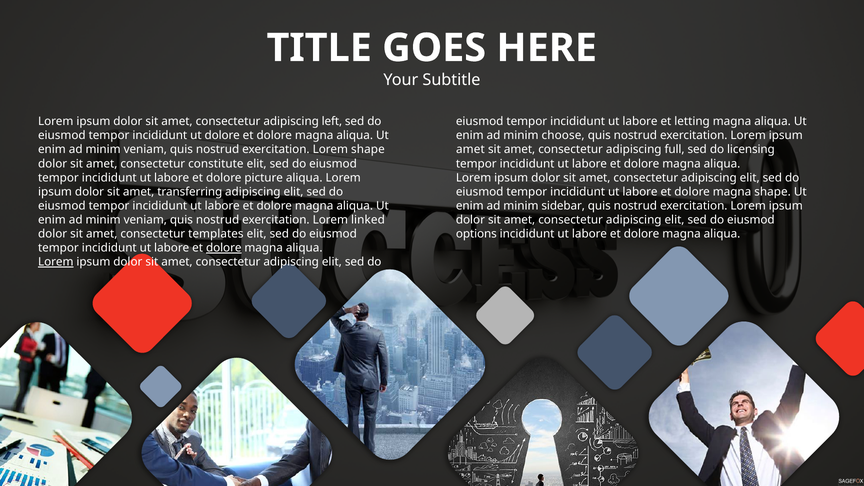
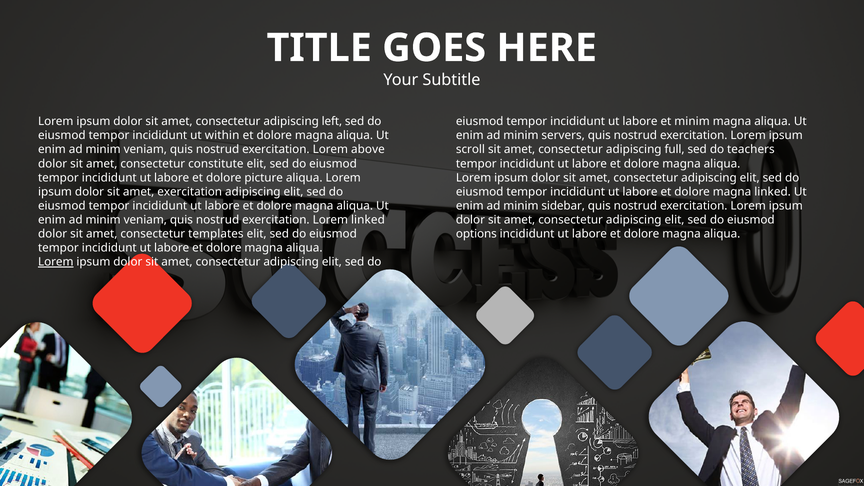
et letting: letting -> minim (692, 121)
ut dolore: dolore -> within (222, 136)
choose: choose -> servers (563, 136)
Lorem shape: shape -> above (368, 150)
amet: amet -> scroll (470, 150)
licensing: licensing -> teachers (751, 150)
amet transferring: transferring -> exercitation (190, 192)
magna shape: shape -> linked (773, 192)
dolore underline: present -> none (224, 248)
